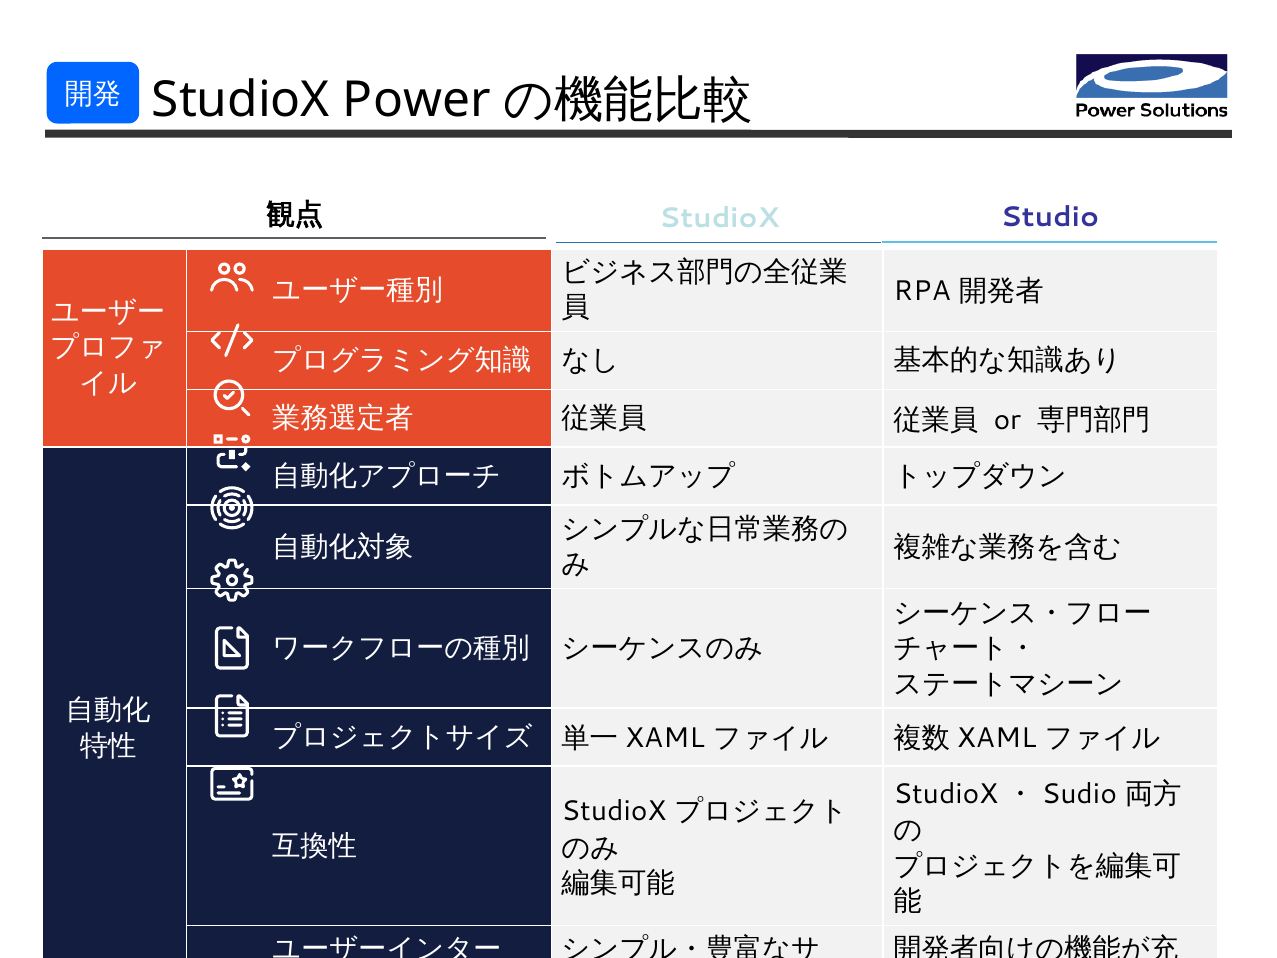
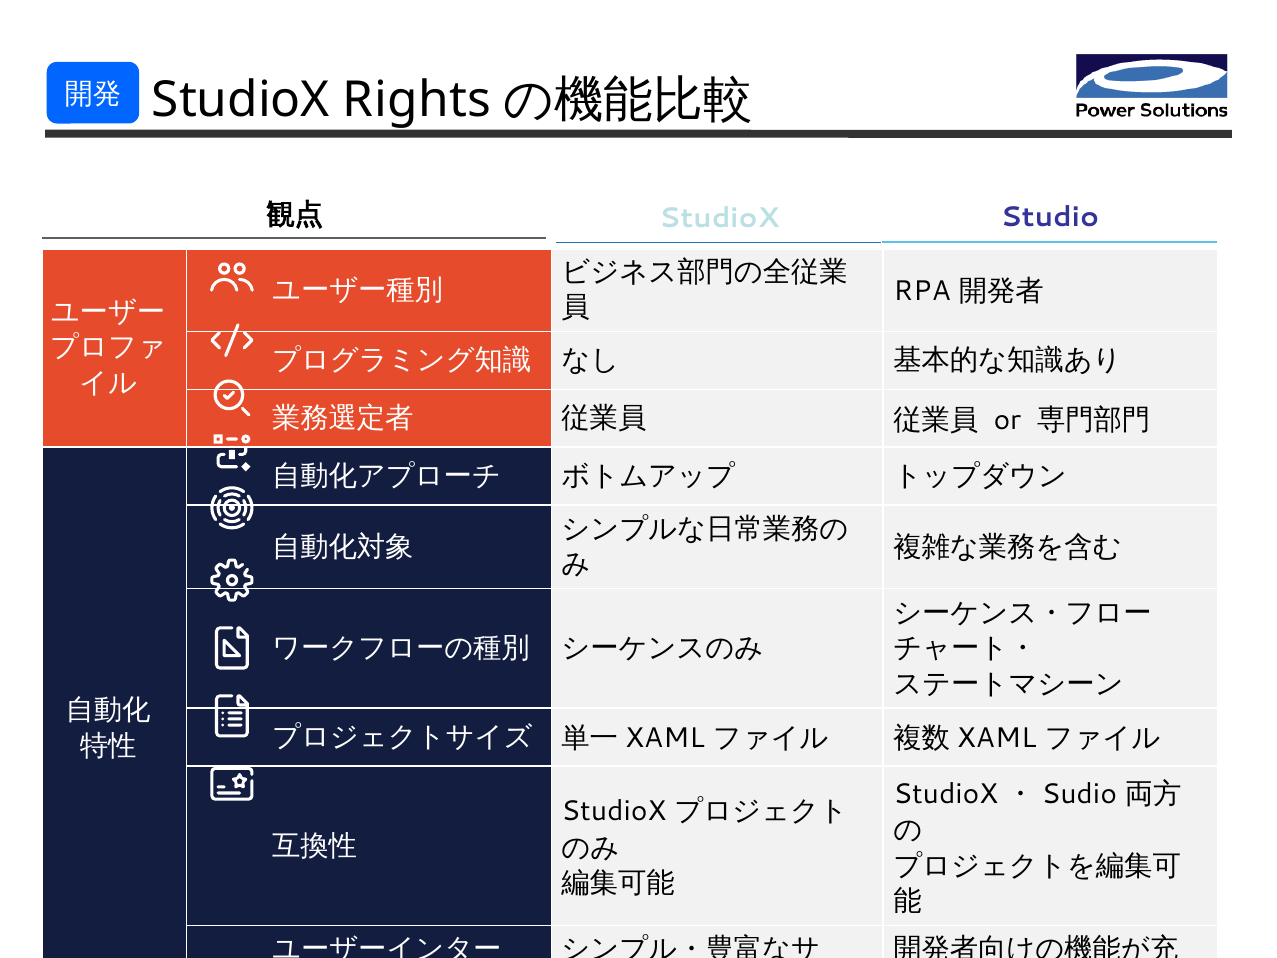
StudioX Power: Power -> Rights (417, 100)
